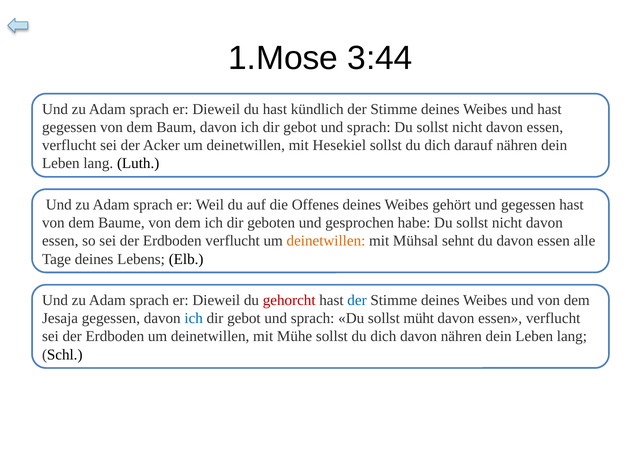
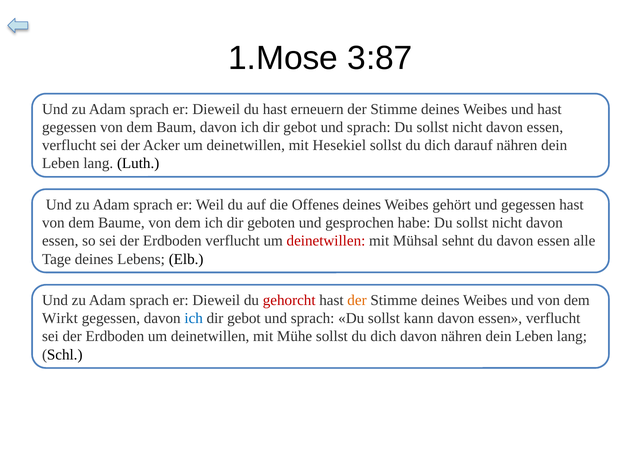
3:44: 3:44 -> 3:87 (380, 58)
kündlich: kündlich -> erneuern (317, 109)
deinetwillen colour: orange -> red (326, 241)
der colour: blue -> orange (357, 300)
Jesaja: Jesaja -> Wirkt (60, 318)
müht: müht -> kann (419, 318)
